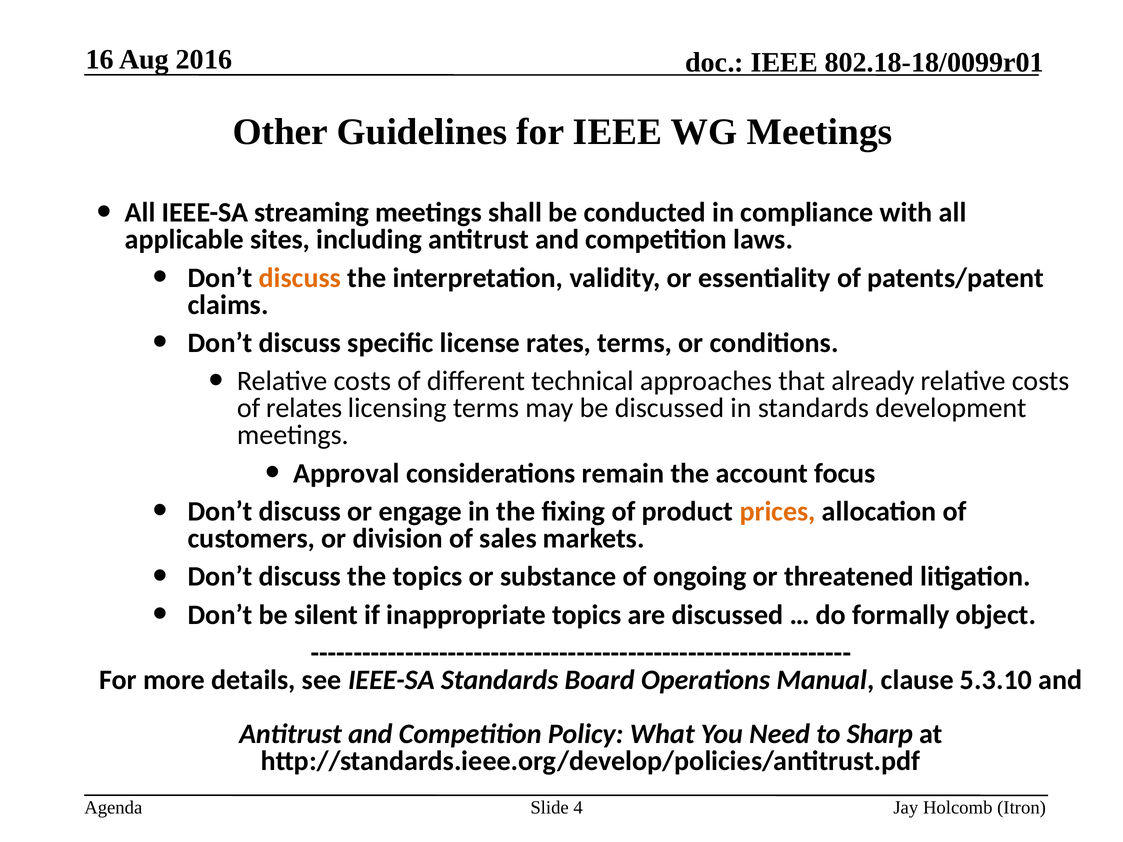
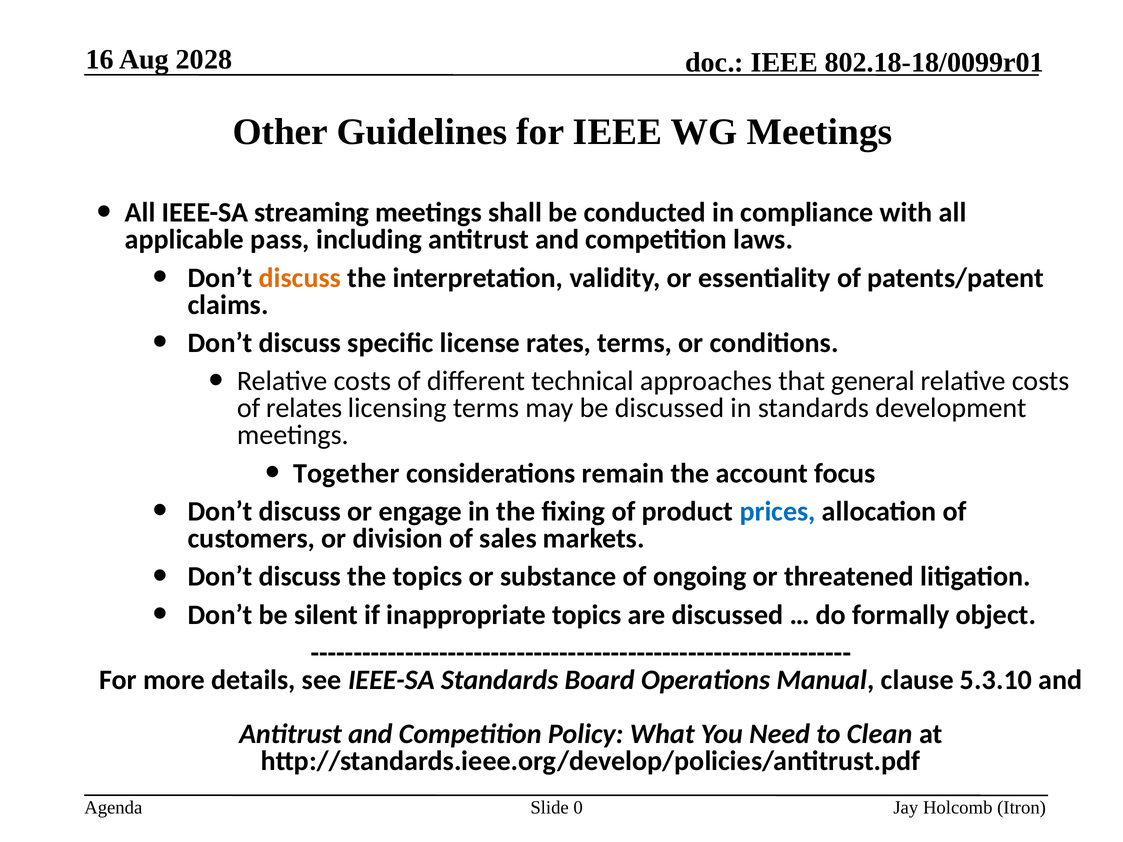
2016: 2016 -> 2028 (204, 60)
sites: sites -> pass (280, 240)
already: already -> general (873, 381)
Approval: Approval -> Together (346, 473)
prices colour: orange -> blue (778, 512)
Sharp: Sharp -> Clean (880, 734)
4: 4 -> 0 (578, 808)
